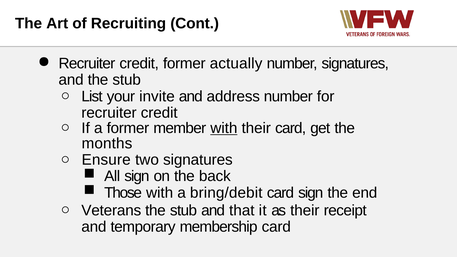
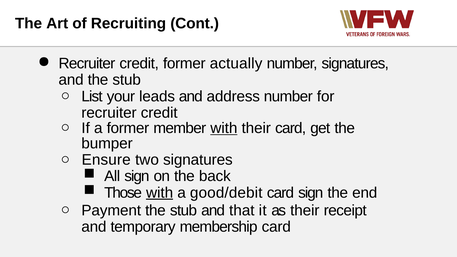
invite: invite -> leads (157, 96)
months: months -> bumper (107, 143)
with underline: none -> present (160, 193)
bring/debit: bring/debit -> good/debit (226, 193)
Veterans: Veterans -> Payment (111, 210)
